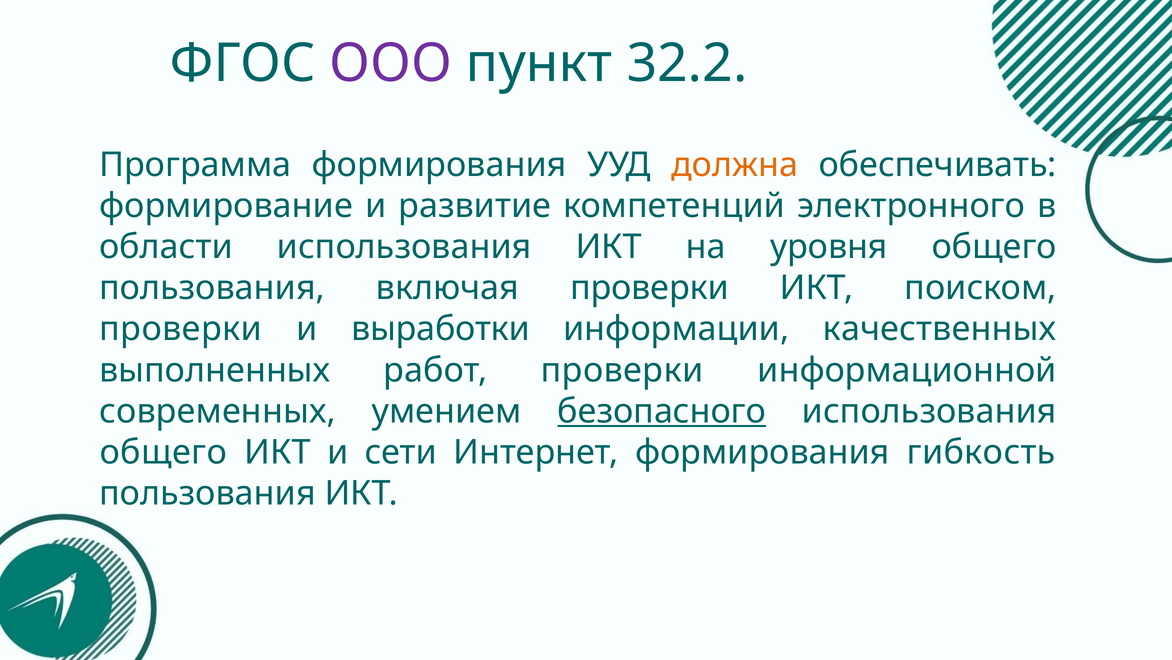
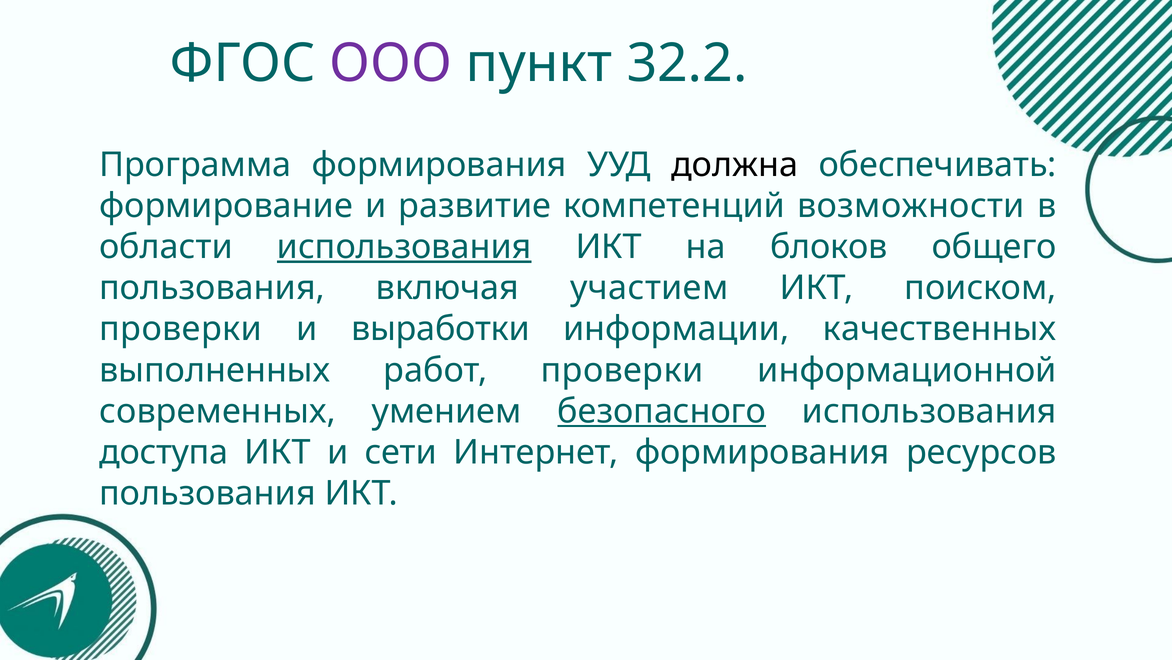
должна colour: orange -> black (735, 165)
электронного: электронного -> возможности (911, 206)
использования underline: none -> present (404, 247)
уровня: уровня -> блоков (829, 247)
включая проверки: проверки -> участием (649, 288)
общего: общего -> доступа (164, 452)
гибкость: гибкость -> ресурсов (981, 452)
